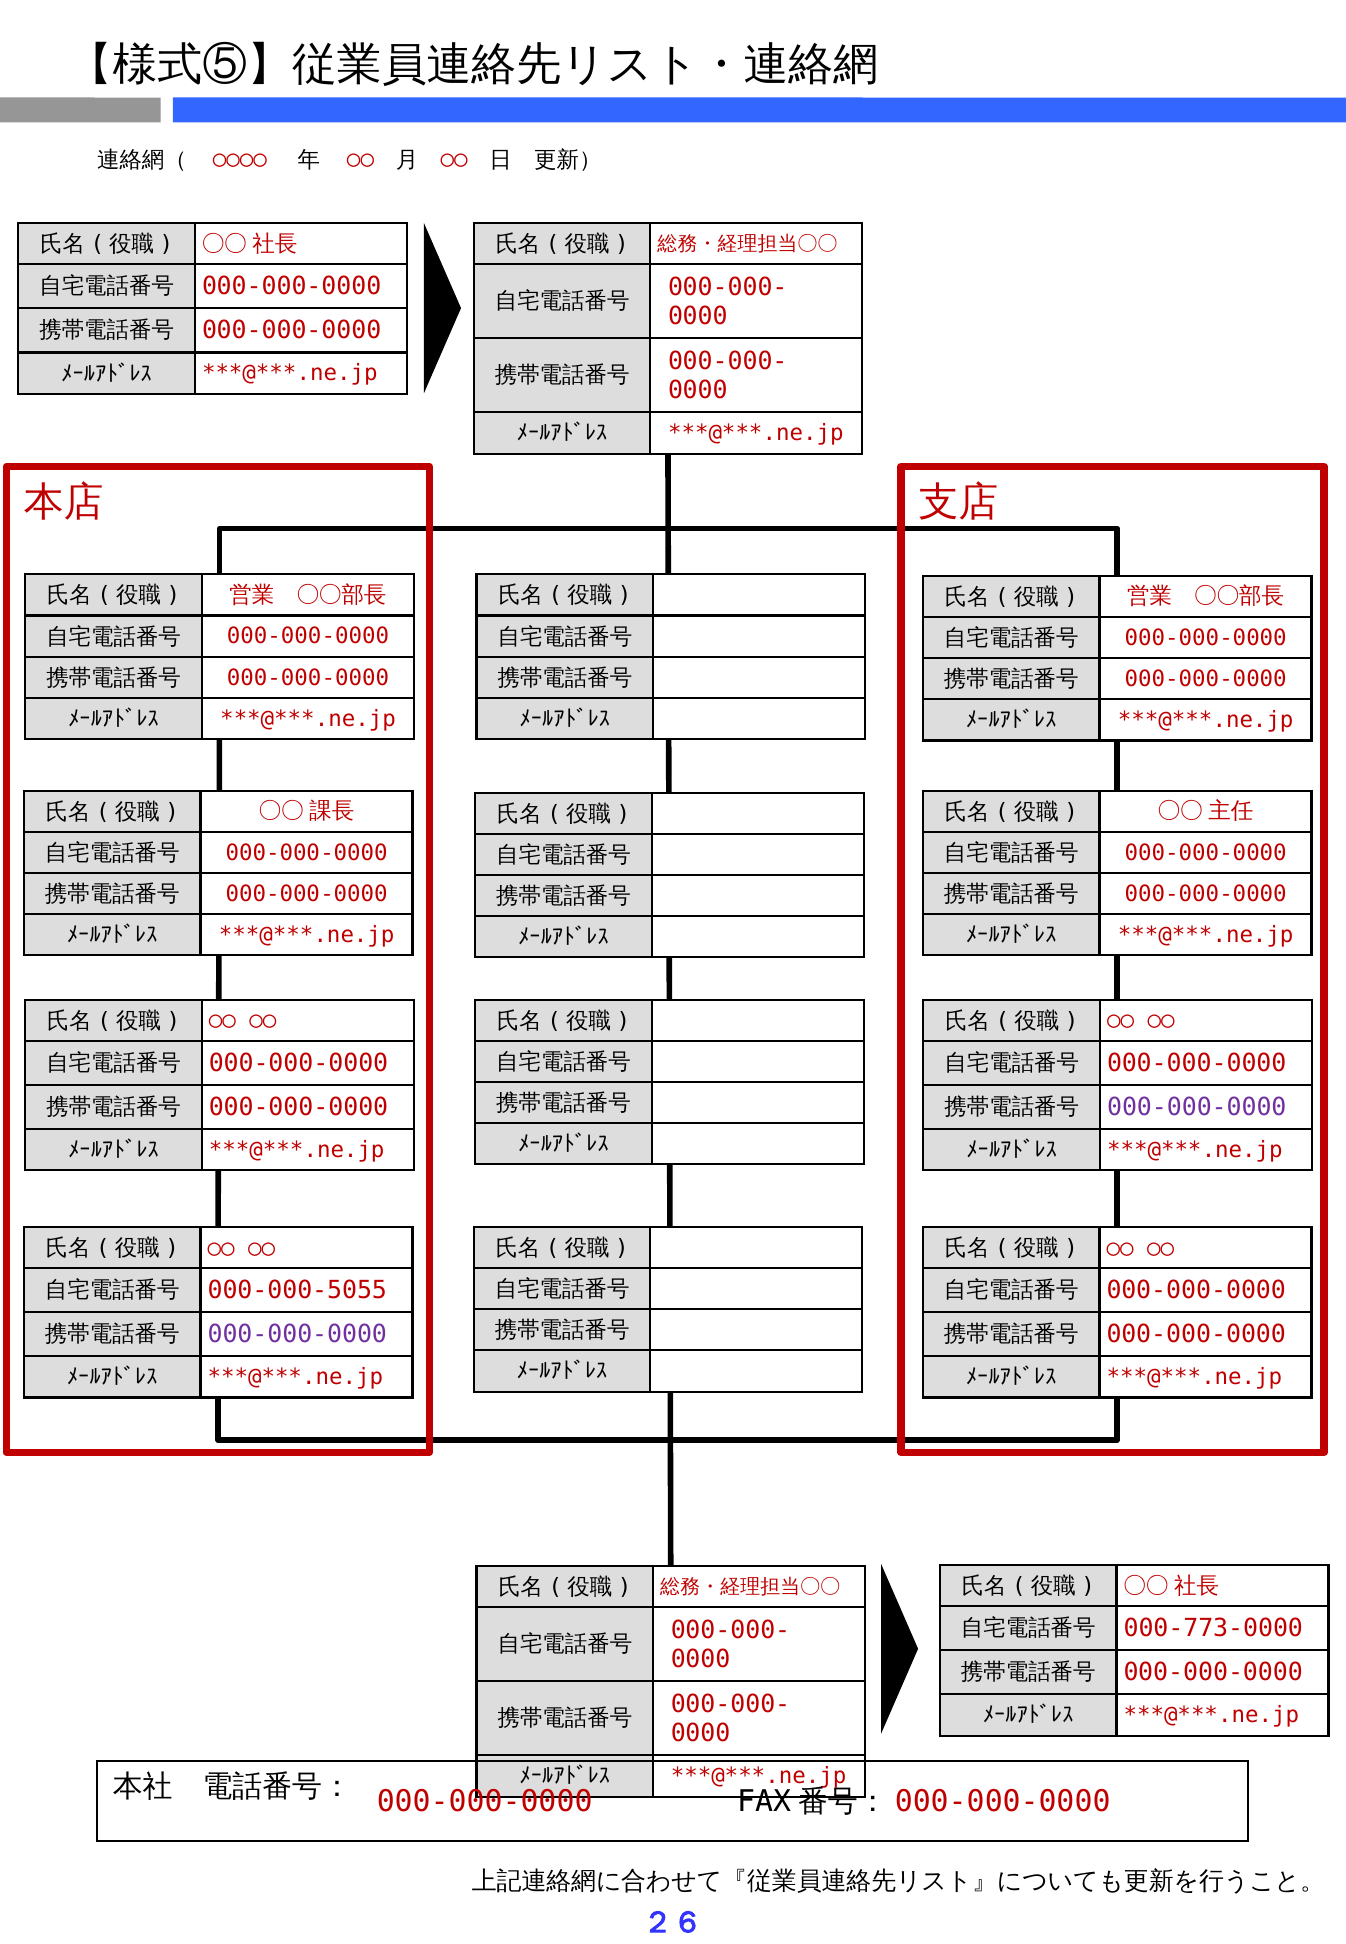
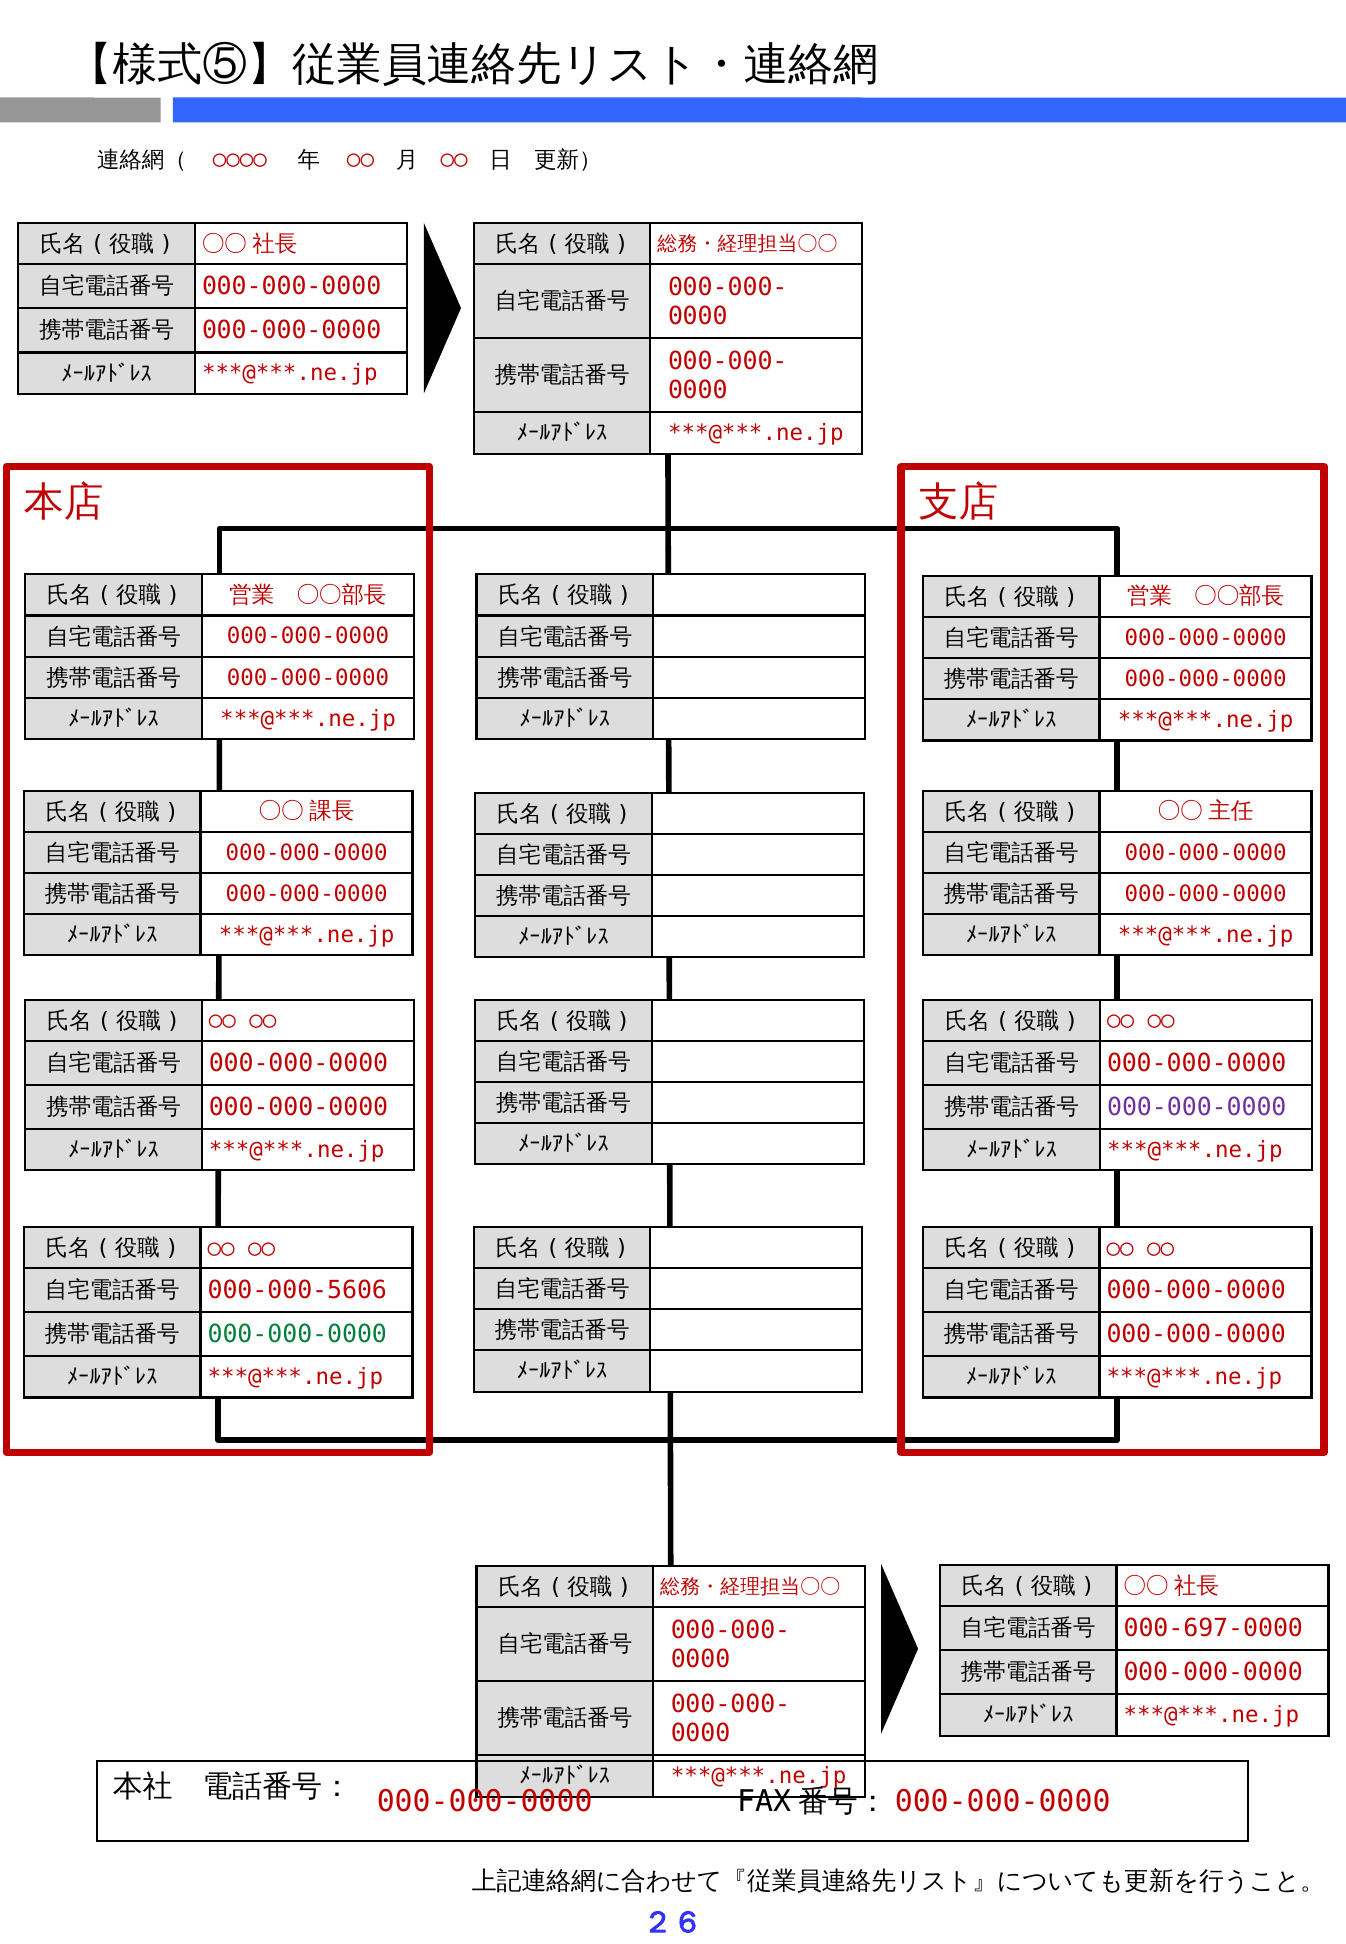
000-000-5055: 000-000-5055 -> 000-000-5606 (297, 1291)
000-000-0000 colour: purple -> green (297, 1335)
000-773-0000: 000-773-0000 -> 000-697-0000 (1213, 1629)
